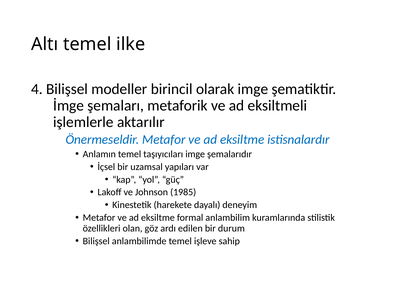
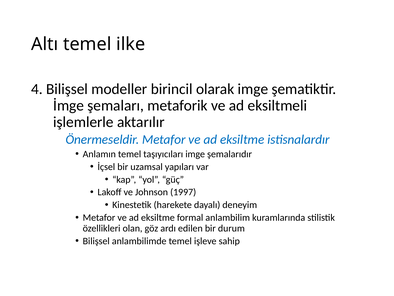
1985: 1985 -> 1997 (183, 192)
